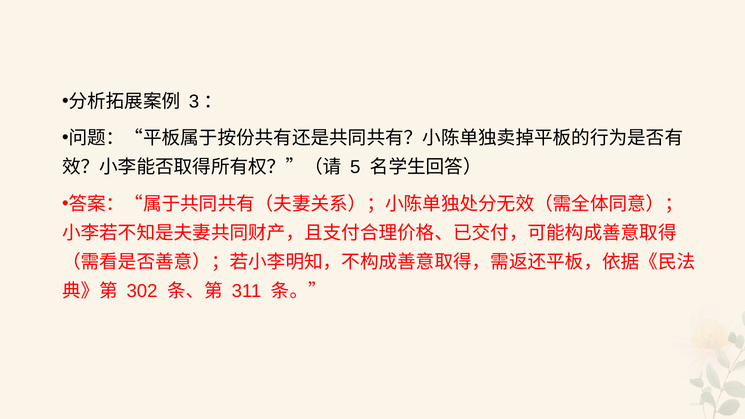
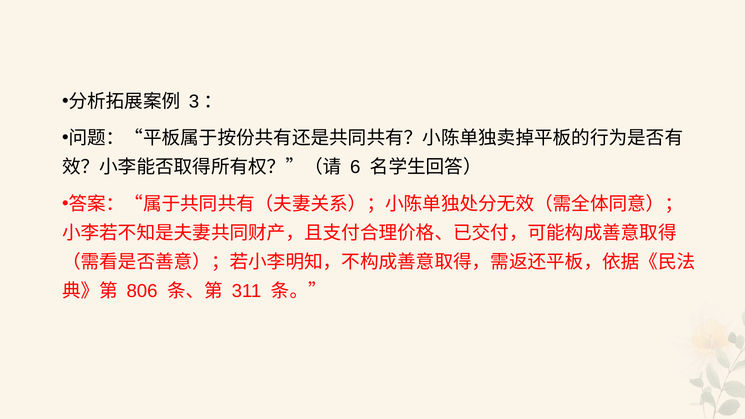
5: 5 -> 6 (355, 167)
302: 302 -> 806 (142, 291)
